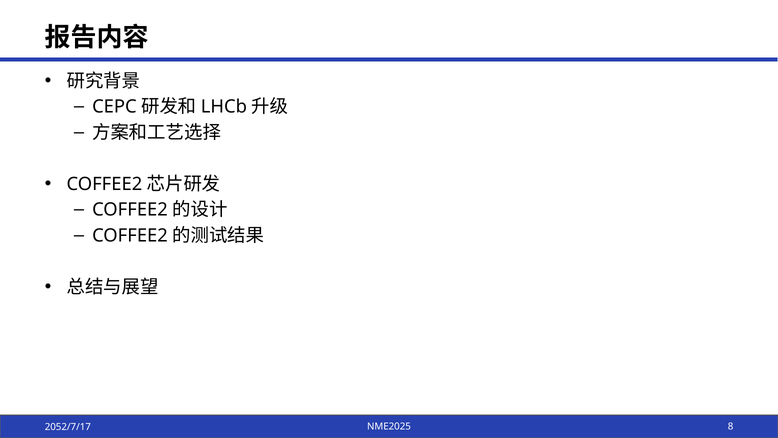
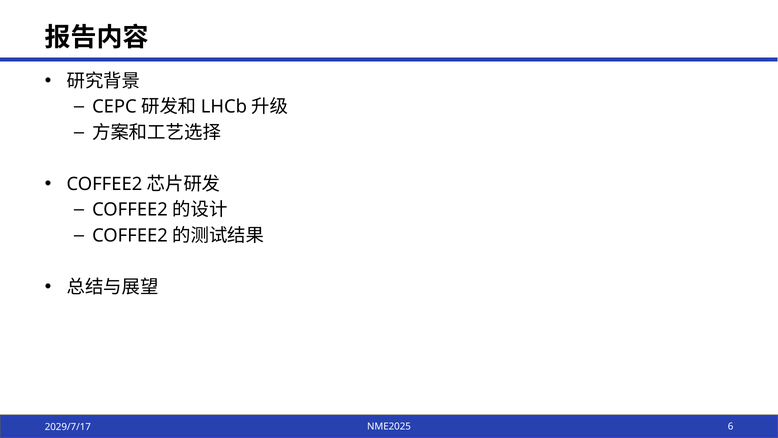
2052/7/17: 2052/7/17 -> 2029/7/17 (68, 426)
8: 8 -> 6 (731, 426)
